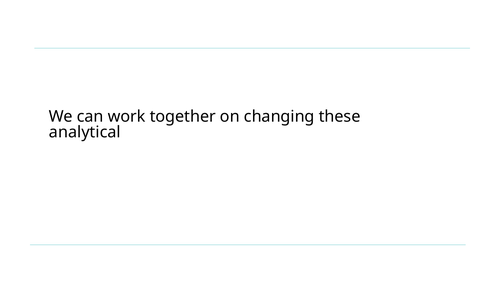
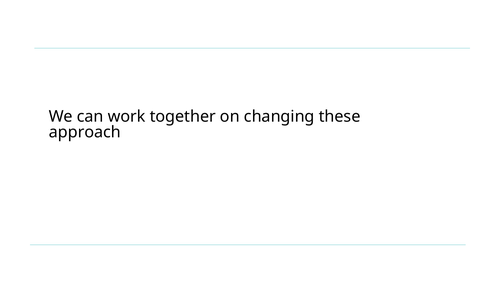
analytical: analytical -> approach (85, 132)
